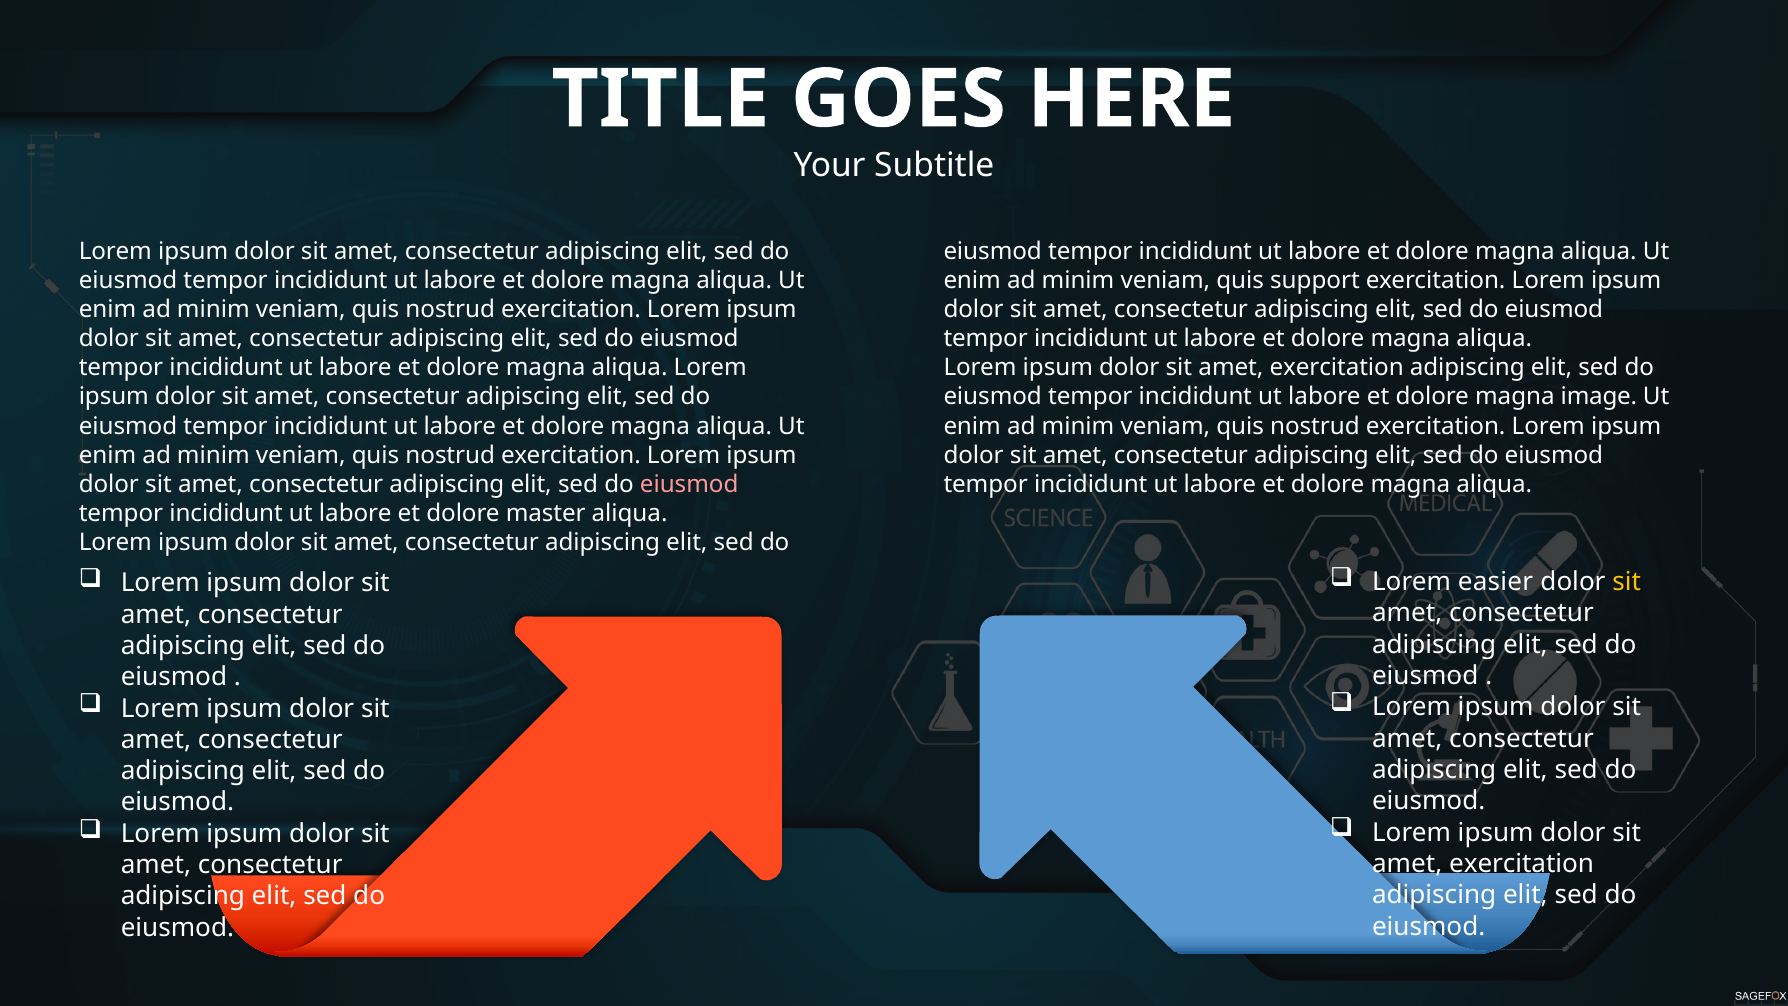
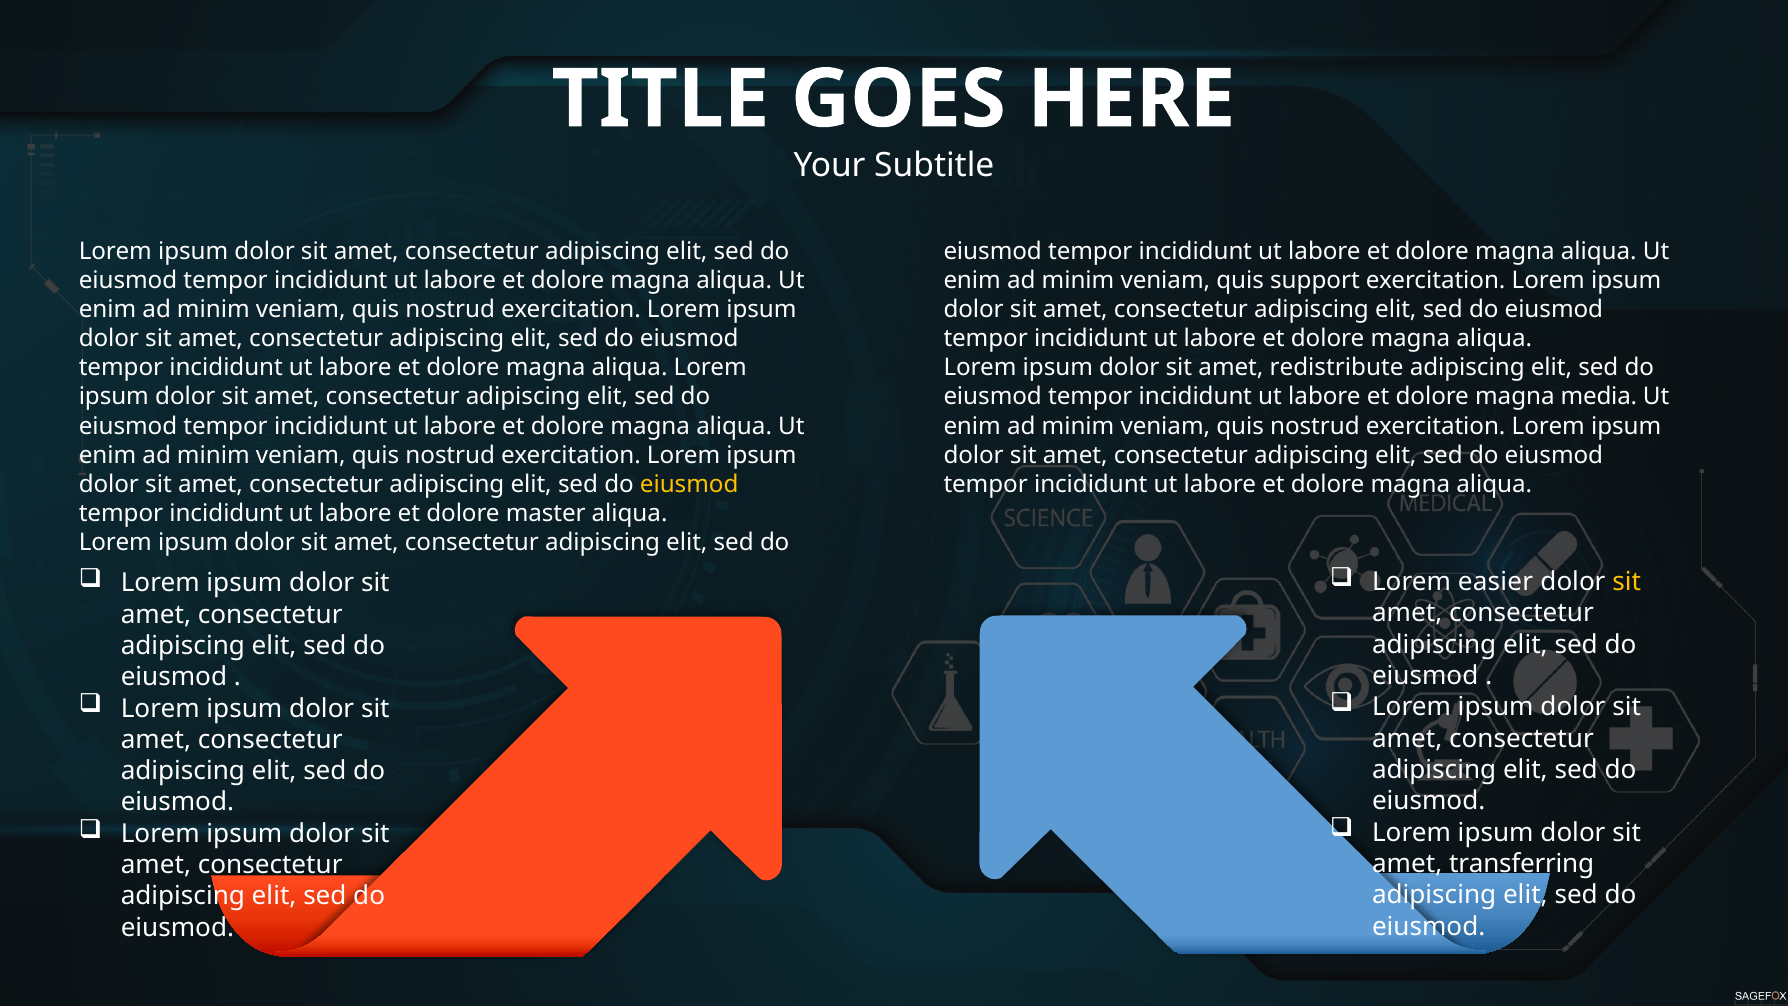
exercitation: exercitation -> redistribute (1337, 368)
image: image -> media (1599, 397)
eiusmod colour: pink -> yellow (689, 484)
exercitation: exercitation -> transferring (1522, 864)
